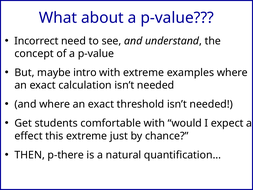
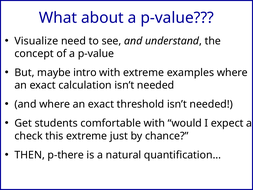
Incorrect: Incorrect -> Visualize (36, 41)
effect: effect -> check (29, 136)
